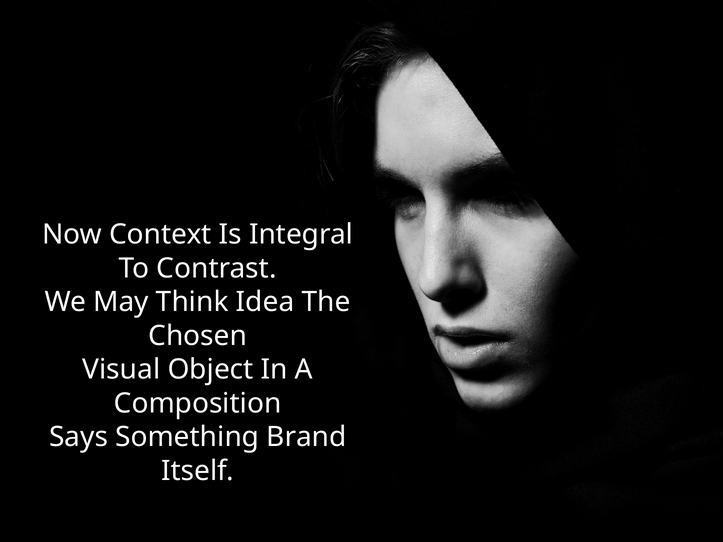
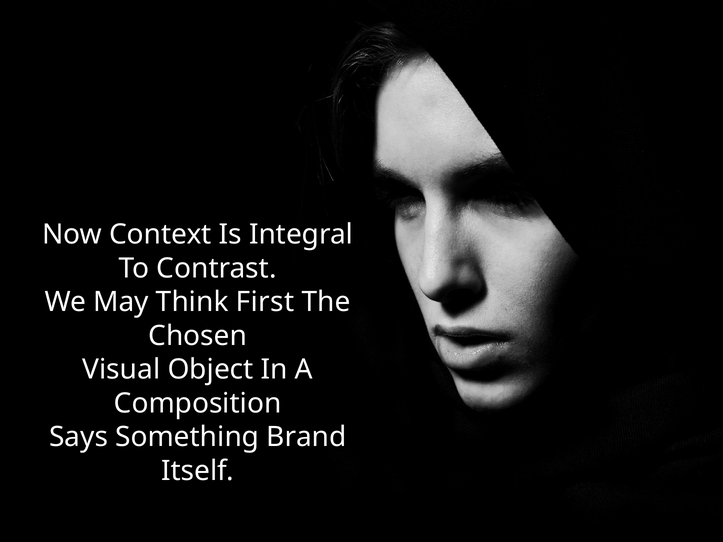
Idea: Idea -> First (265, 302)
